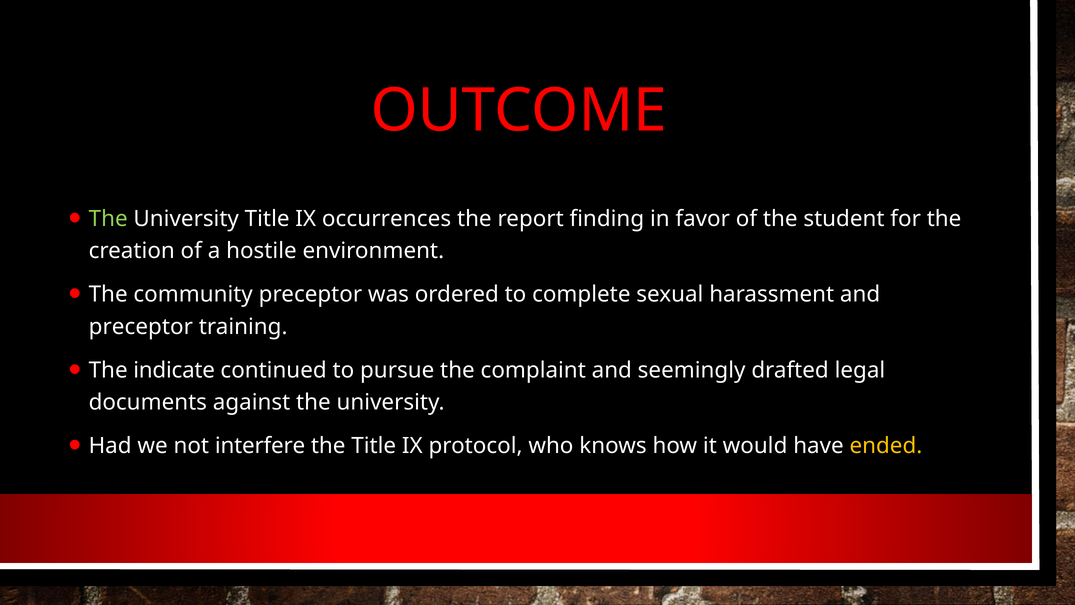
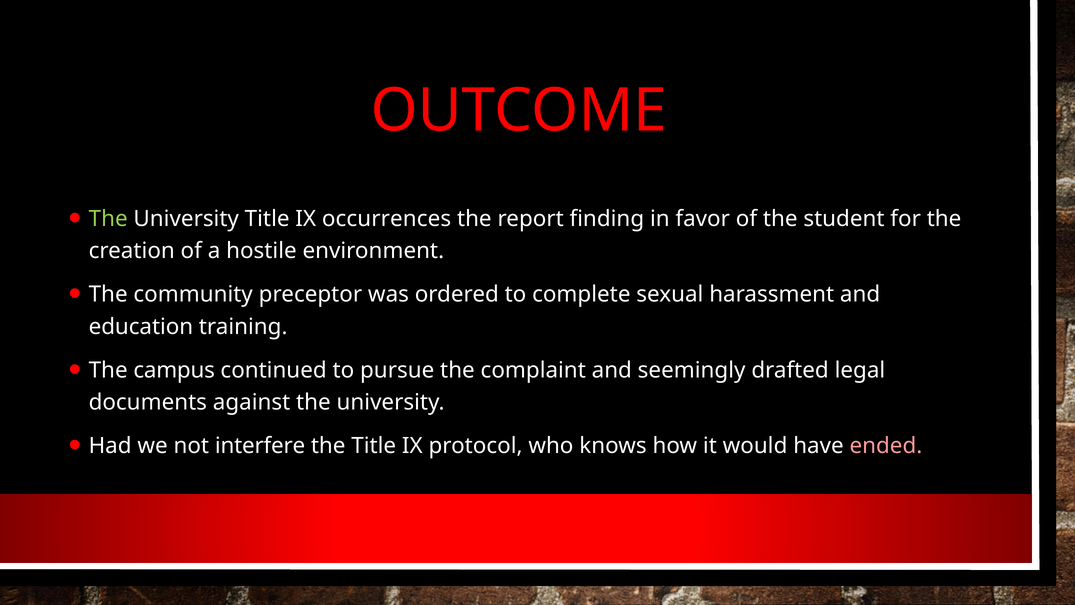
preceptor: preceptor -> education (141, 327)
indicate: indicate -> campus (174, 370)
ended colour: yellow -> pink (886, 446)
